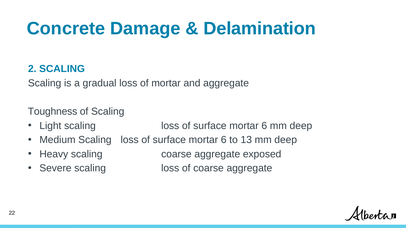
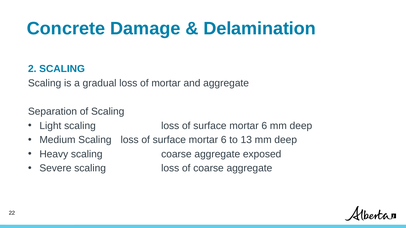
Toughness: Toughness -> Separation (53, 112)
